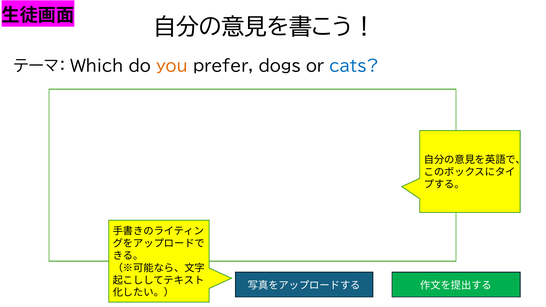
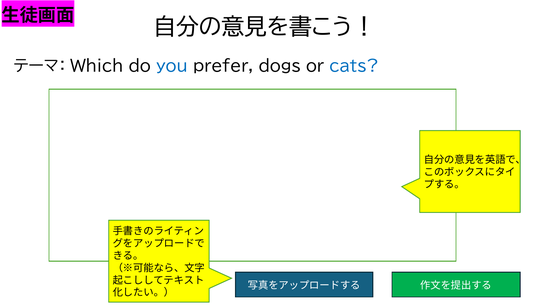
you colour: orange -> blue (172, 66)
